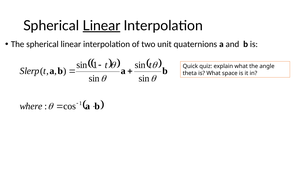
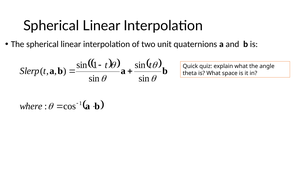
Linear underline: present -> none (101, 26)
